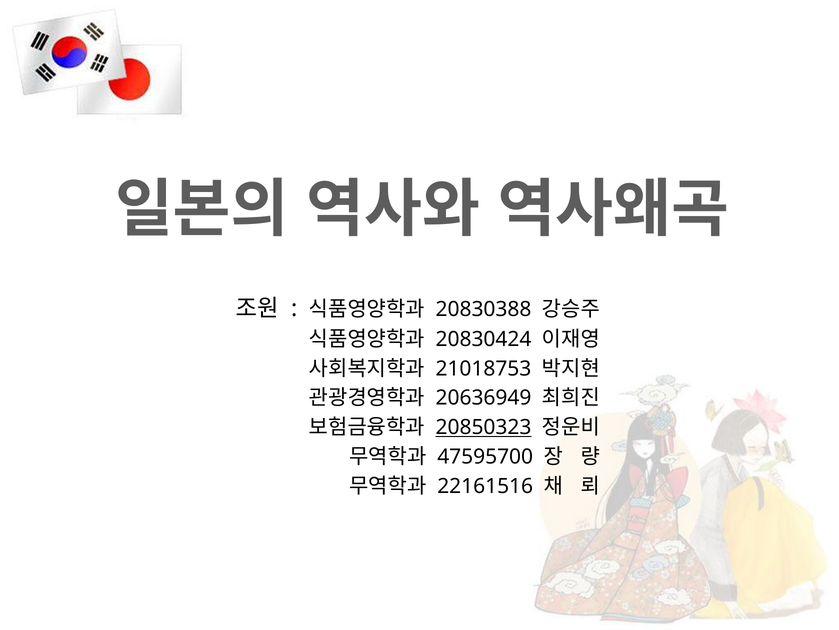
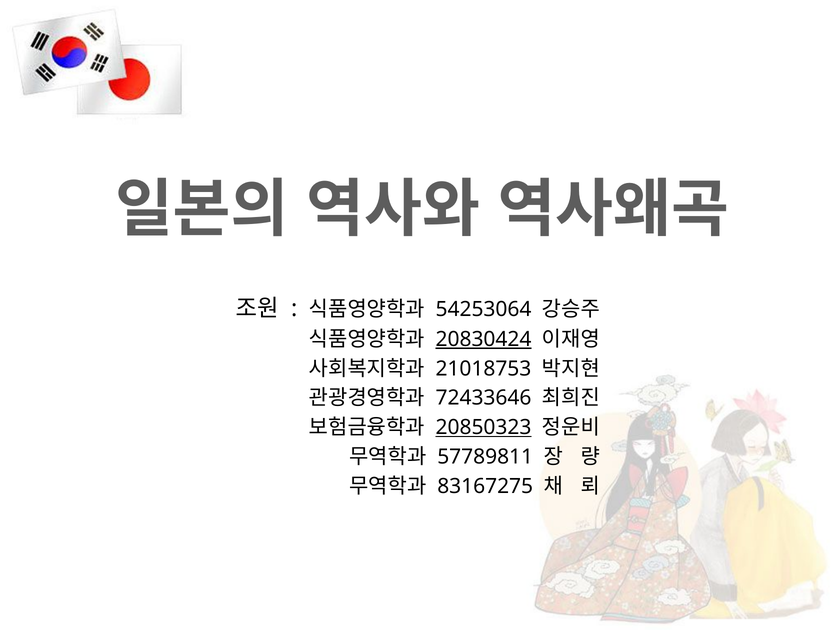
20830388: 20830388 -> 54253064 (483, 309)
20830424 underline: none -> present (483, 339)
20636949: 20636949 -> 72433646 (483, 398)
47595700: 47595700 -> 57789811 (485, 456)
22161516: 22161516 -> 83167275 (485, 486)
